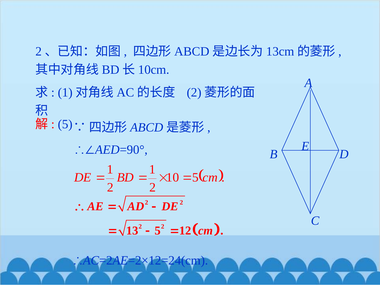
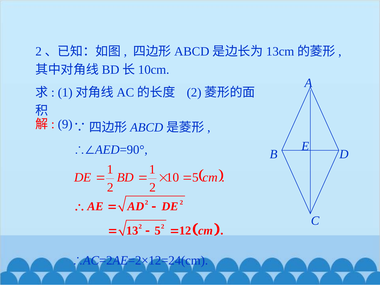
5: 5 -> 9 (65, 124)
